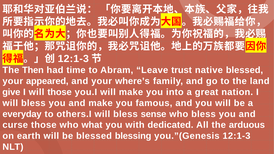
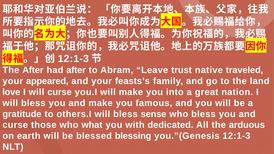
The Then: Then -> After (33, 70)
had time: time -> after (76, 70)
native blessed: blessed -> traveled (245, 70)
where’s: where’s -> feasts’s (132, 81)
give: give -> love (11, 92)
will those: those -> curse (60, 92)
everyday: everyday -> gratitude (22, 114)
